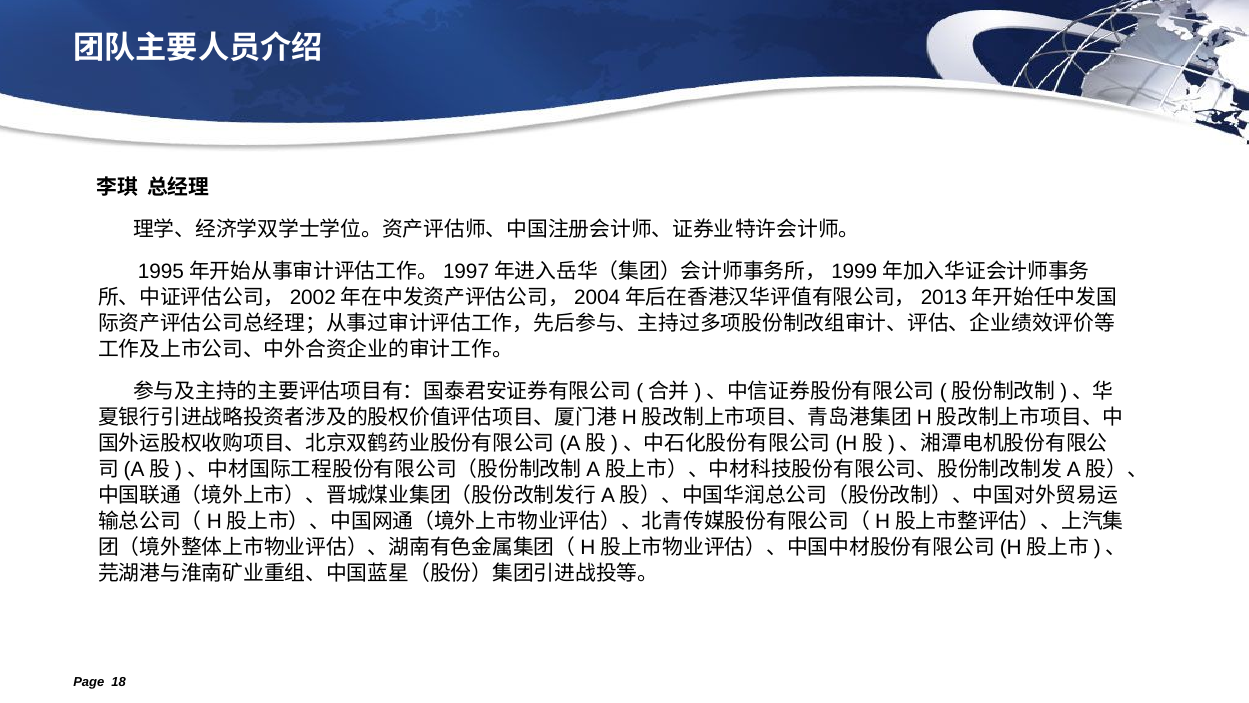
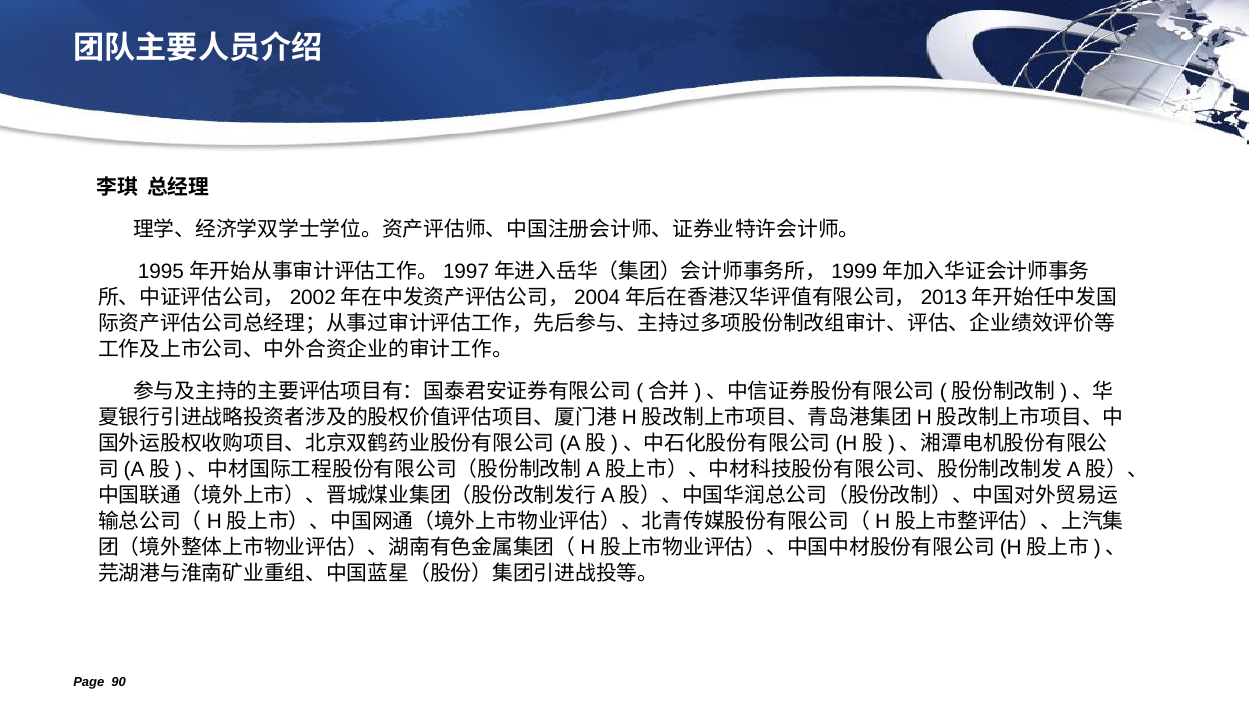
18: 18 -> 90 (119, 682)
